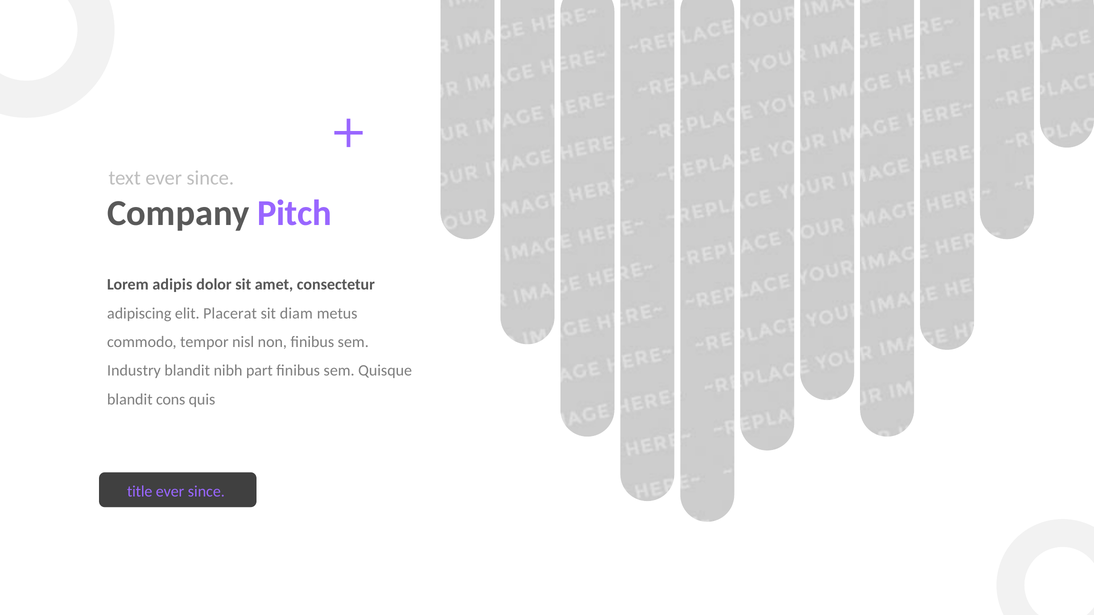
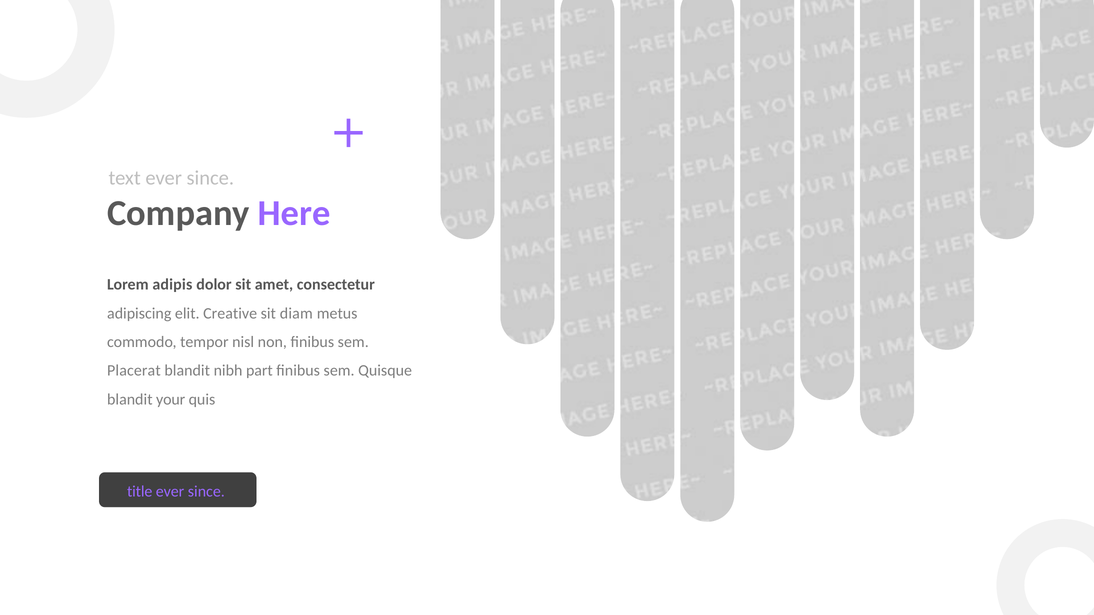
Pitch: Pitch -> Here (294, 213)
Placerat: Placerat -> Creative (230, 313)
Industry: Industry -> Placerat (134, 371)
cons: cons -> your (171, 400)
